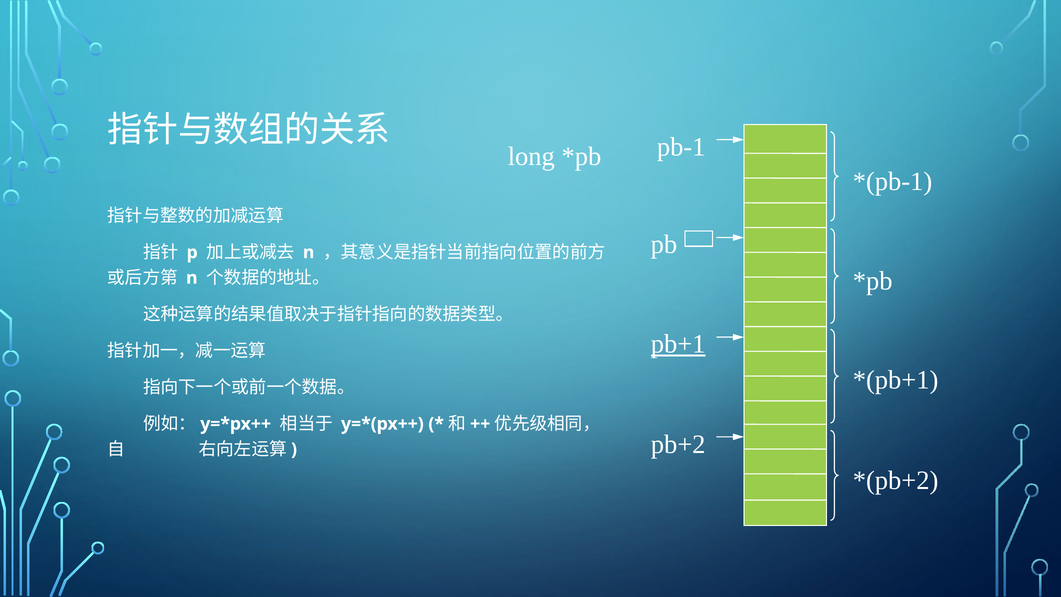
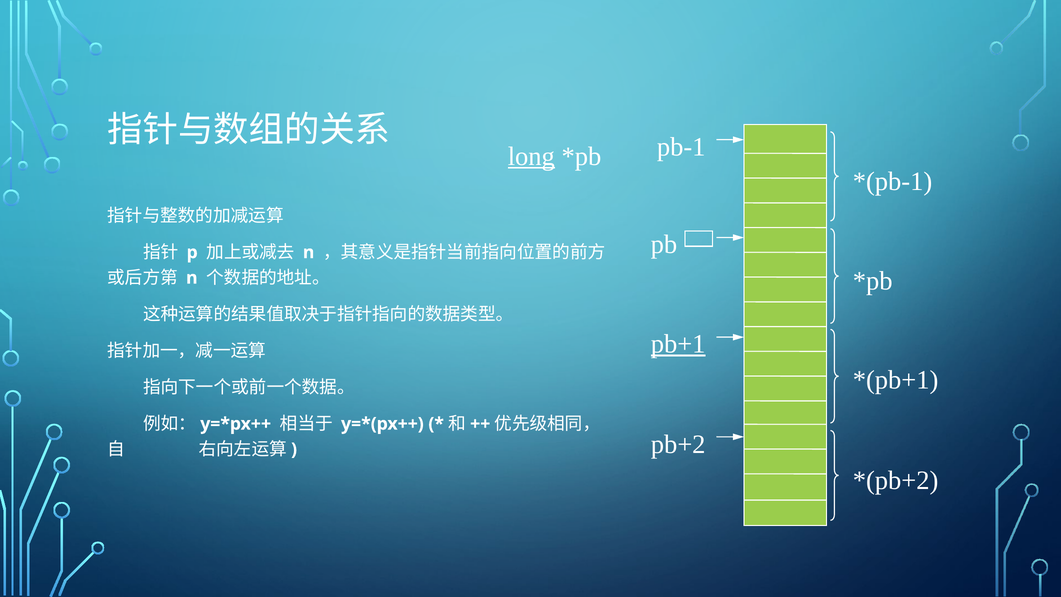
long underline: none -> present (531, 156)
